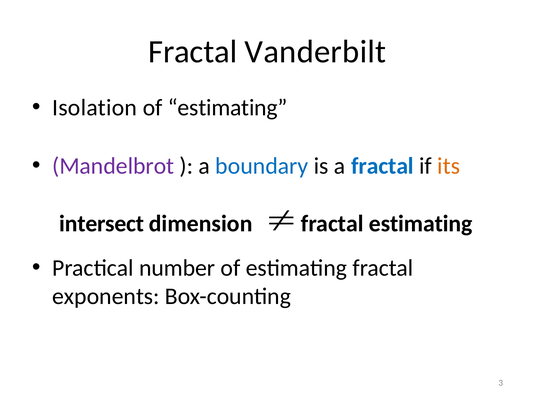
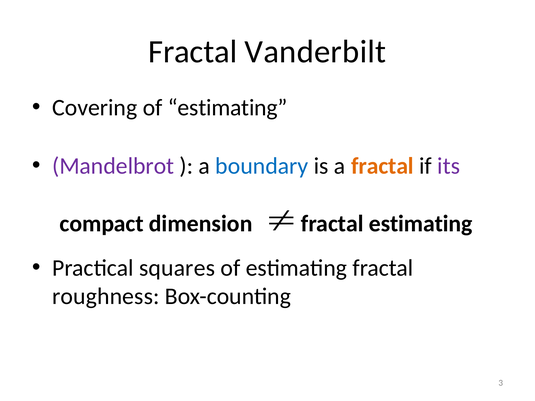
Isolation: Isolation -> Covering (95, 108)
fractal colour: blue -> orange (382, 166)
its colour: orange -> purple (449, 166)
intersect: intersect -> compact (102, 224)
number: number -> squares (177, 268)
exponents: exponents -> roughness (106, 297)
